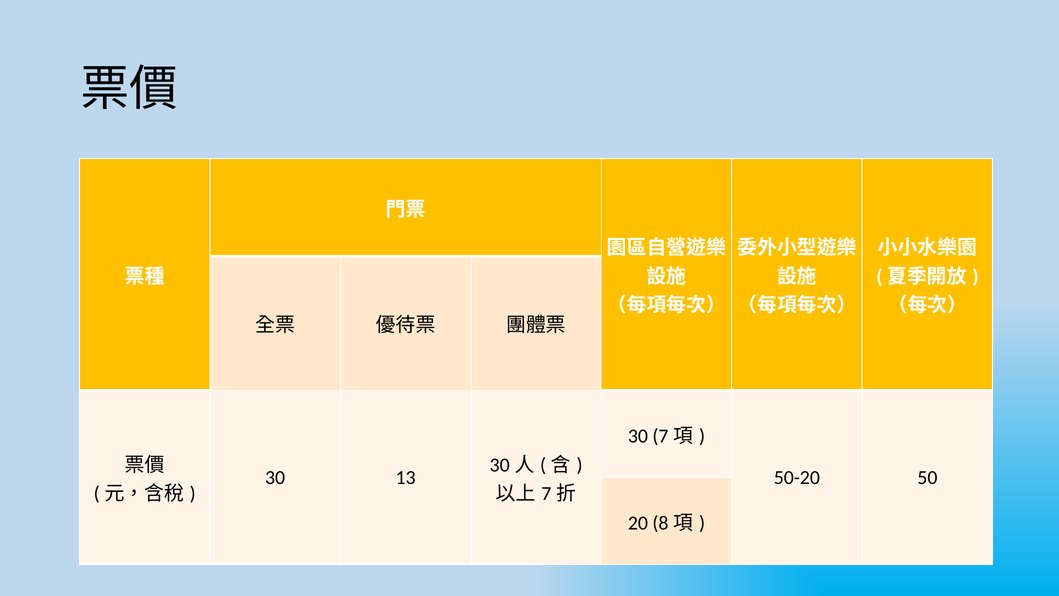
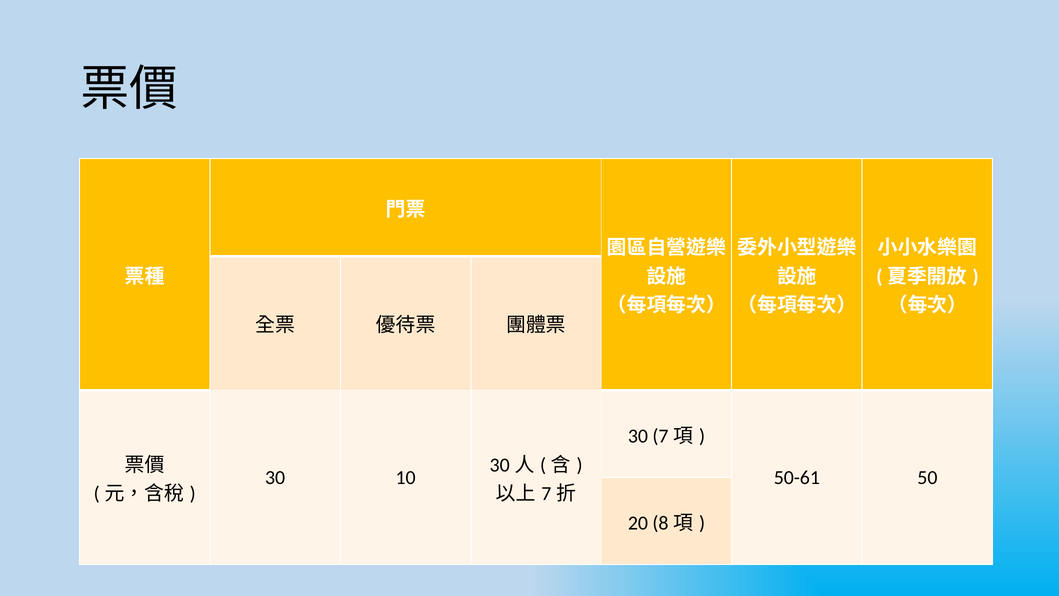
13: 13 -> 10 (406, 477)
50-20: 50-20 -> 50-61 (797, 477)
